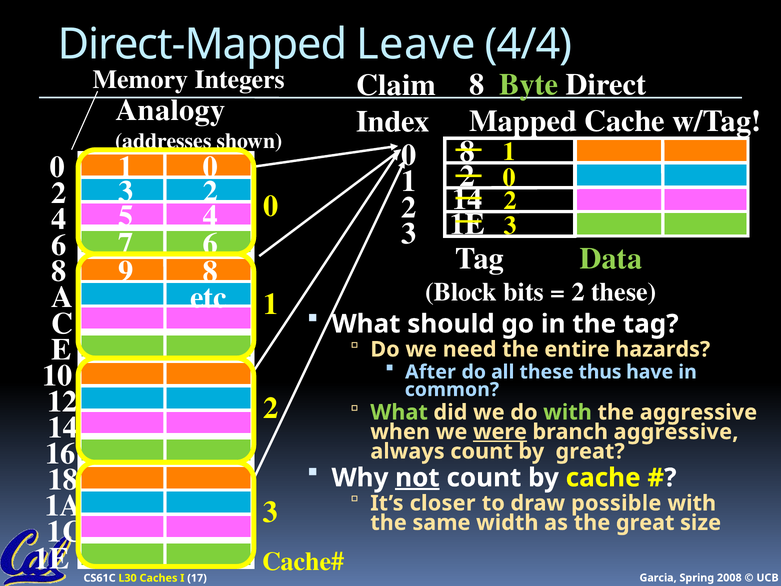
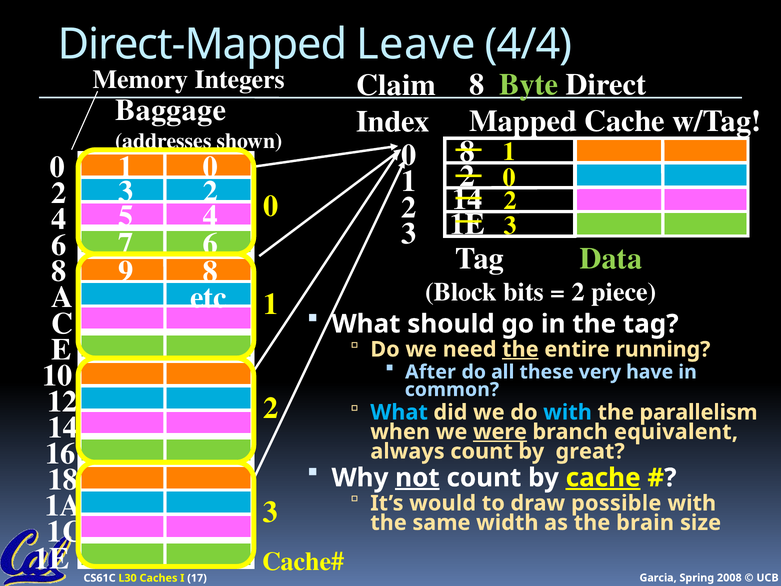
Analogy: Analogy -> Baggage (171, 110)
2 these: these -> piece (624, 292)
the underline: none -> present (520, 349)
hazards: hazards -> running (663, 349)
thus: thus -> very (600, 372)
What colour: light green -> light blue (399, 412)
with colour: light green -> light blue (568, 412)
the aggressive: aggressive -> parallelism (699, 412)
branch aggressive: aggressive -> equivalent (676, 432)
cache underline: none -> present (603, 478)
closer: closer -> would (443, 503)
the great: great -> brain (645, 523)
